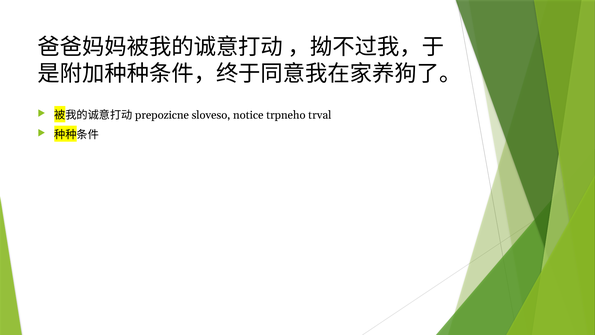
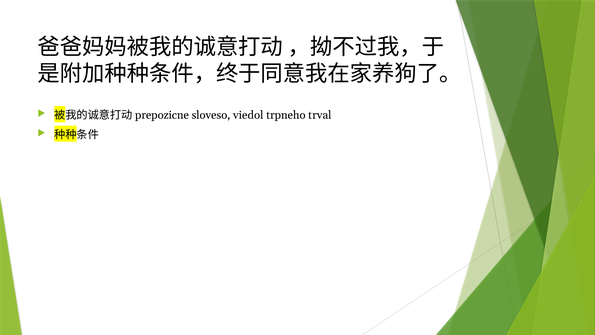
notice: notice -> viedol (248, 115)
